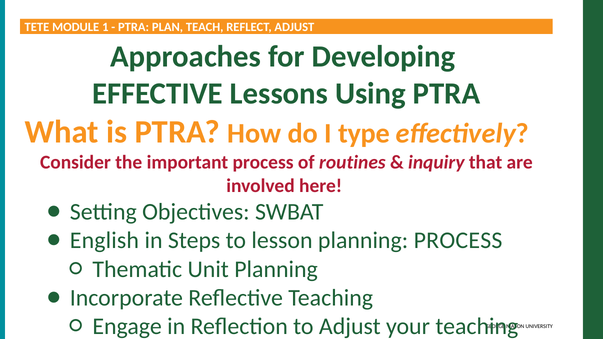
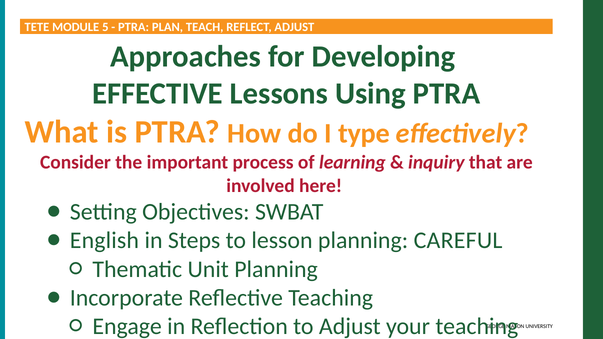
1: 1 -> 5 (105, 27)
routines: routines -> learning (352, 162)
planning PROCESS: PROCESS -> CAREFUL (458, 241)
